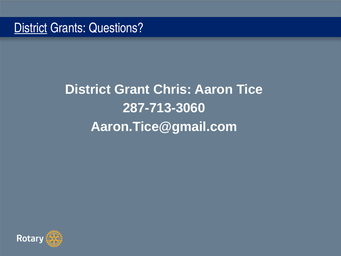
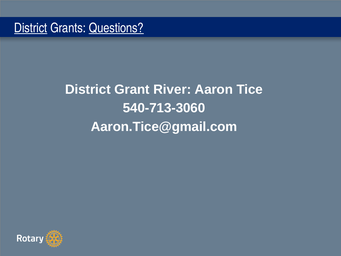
Questions underline: none -> present (116, 28)
Chris: Chris -> River (172, 89)
287-713-3060: 287-713-3060 -> 540-713-3060 (164, 108)
